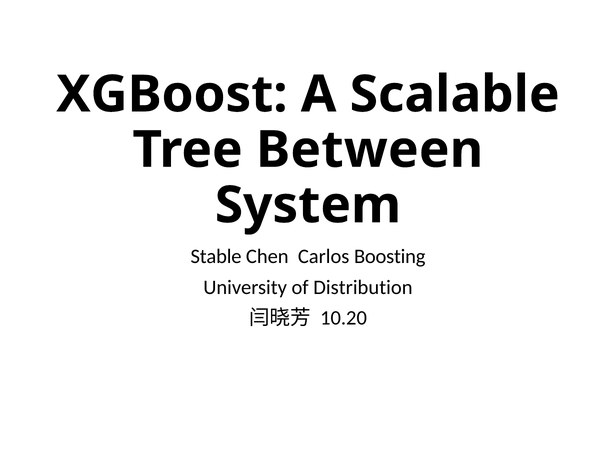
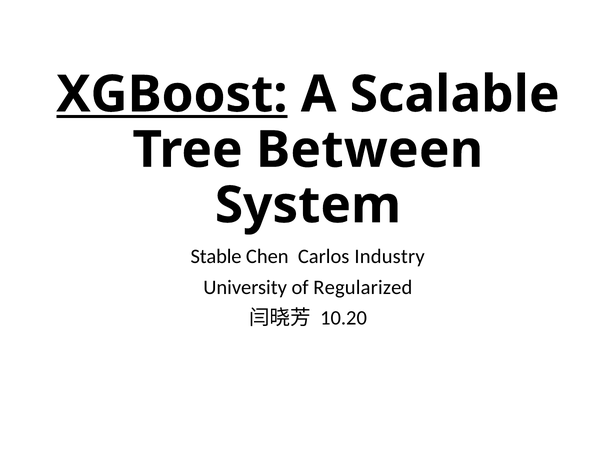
XGBoost underline: none -> present (172, 94)
Boosting: Boosting -> Industry (390, 257)
Distribution: Distribution -> Regularized (363, 287)
